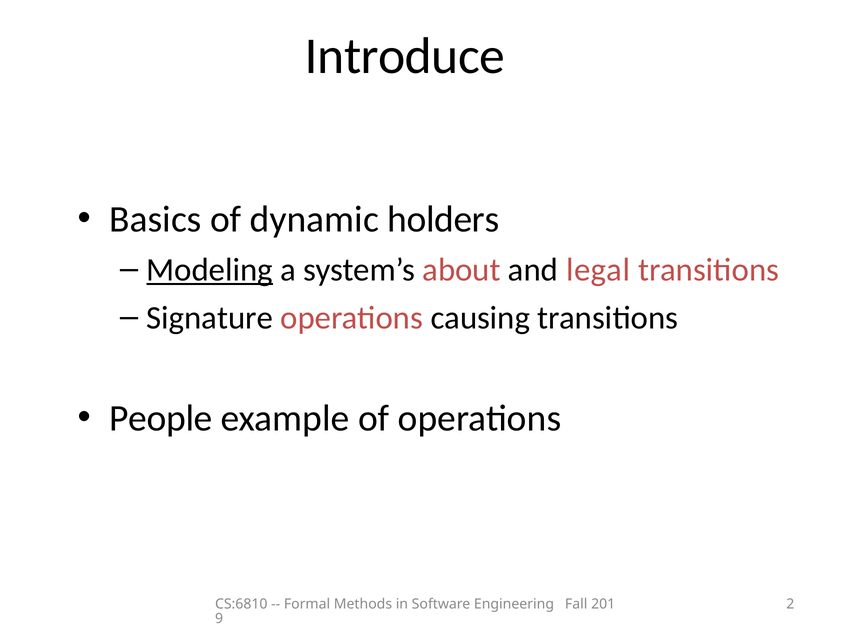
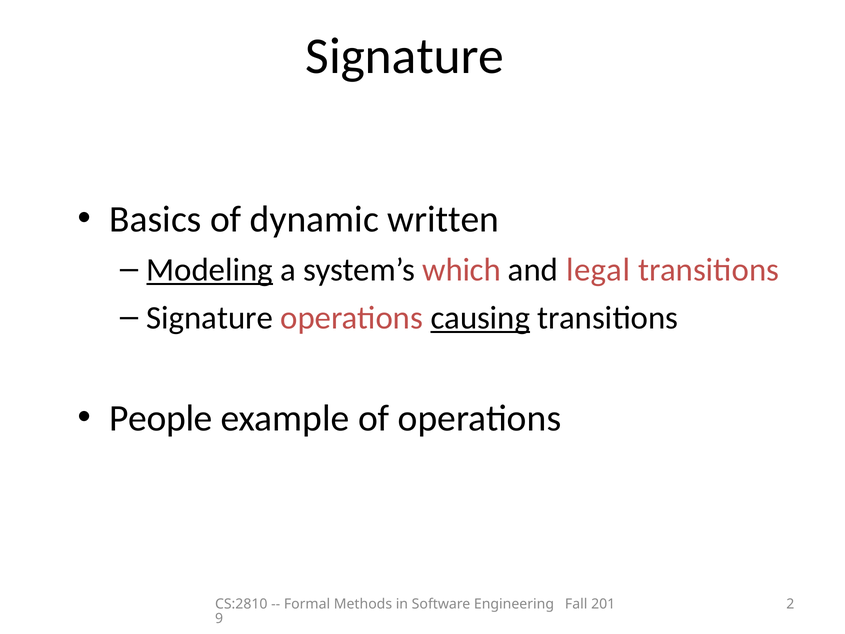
Introduce: Introduce -> Signature (405, 56)
holders: holders -> written (443, 219)
about: about -> which (462, 270)
causing underline: none -> present (480, 318)
CS:6810: CS:6810 -> CS:2810 (241, 604)
